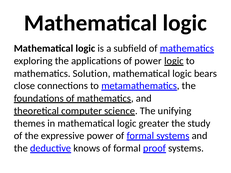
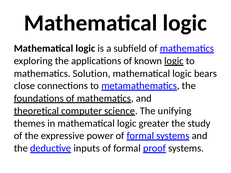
of power: power -> known (148, 61)
knows: knows -> inputs (87, 148)
